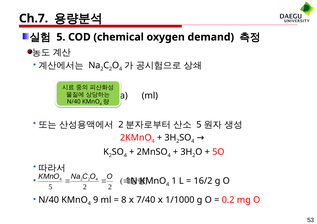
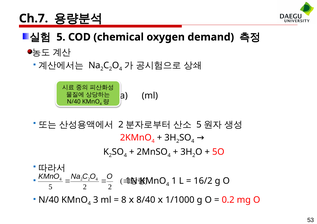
9: 9 -> 3 (96, 200)
7/40: 7/40 -> 8/40 (146, 200)
